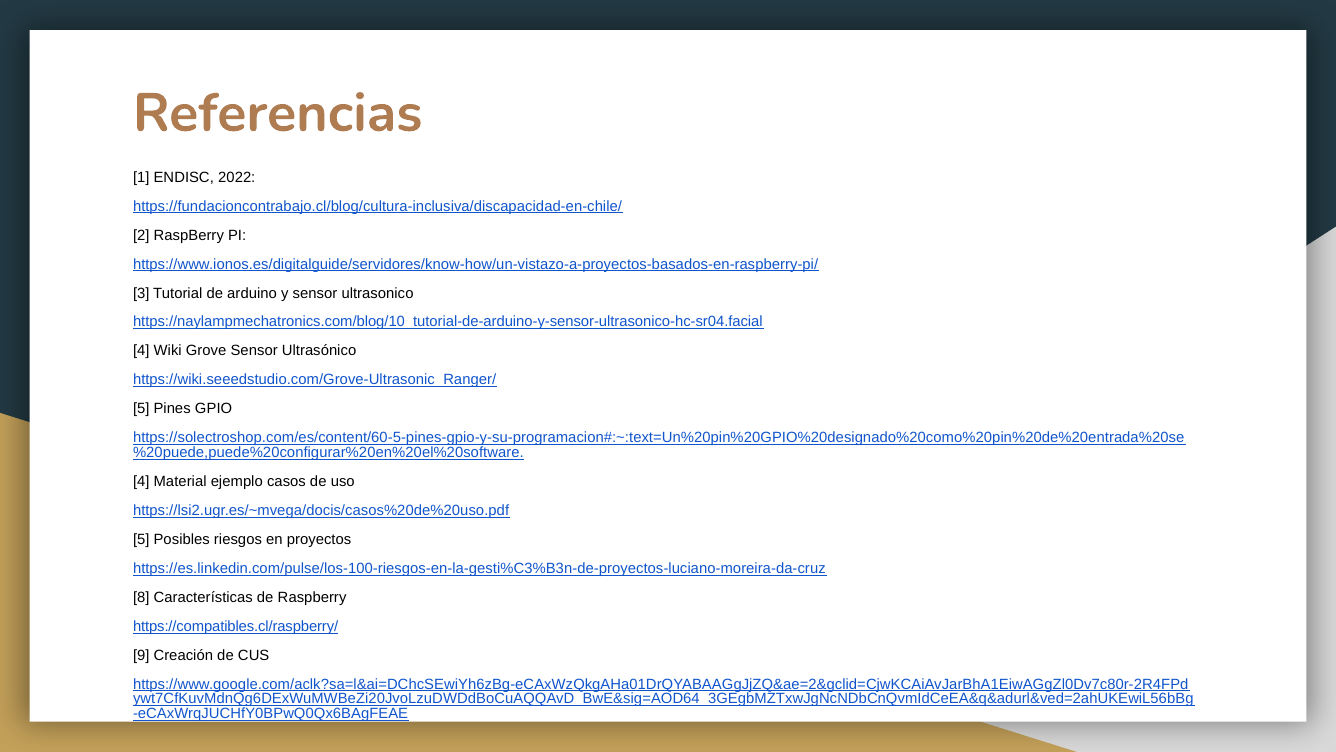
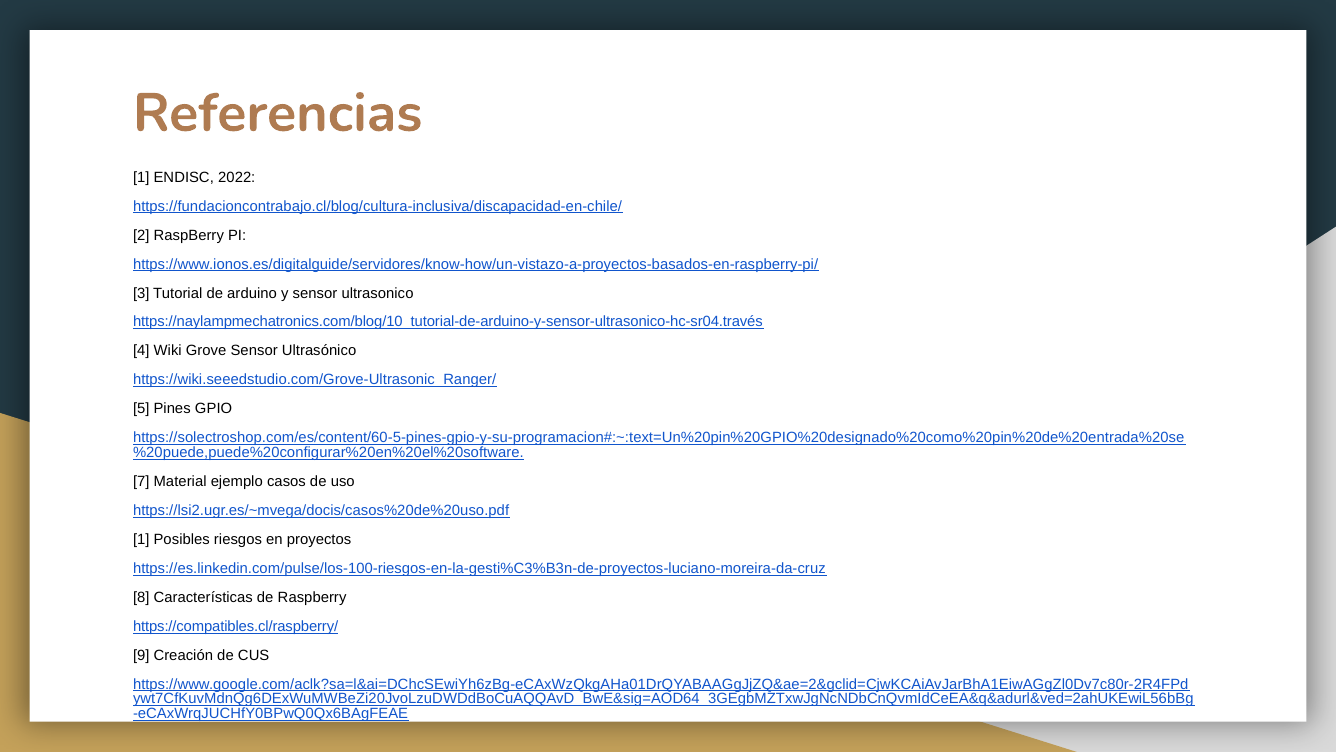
https://naylampmechatronics.com/blog/10_tutorial-de-arduino-y-sensor-ultrasonico-hc-sr04.facial: https://naylampmechatronics.com/blog/10_tutorial-de-arduino-y-sensor-ultrasonico-hc-sr04.facial -> https://naylampmechatronics.com/blog/10_tutorial-de-arduino-y-sensor-ultrasonico-hc-sr04.través (448, 322)
4: 4 -> 7 (141, 481)
5: 5 -> 1 (141, 539)
